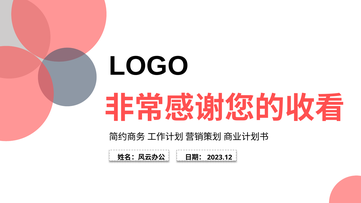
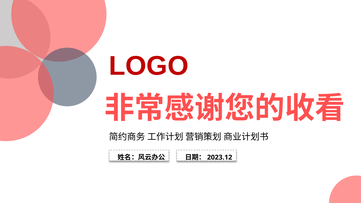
LOGO colour: black -> red (149, 66)
